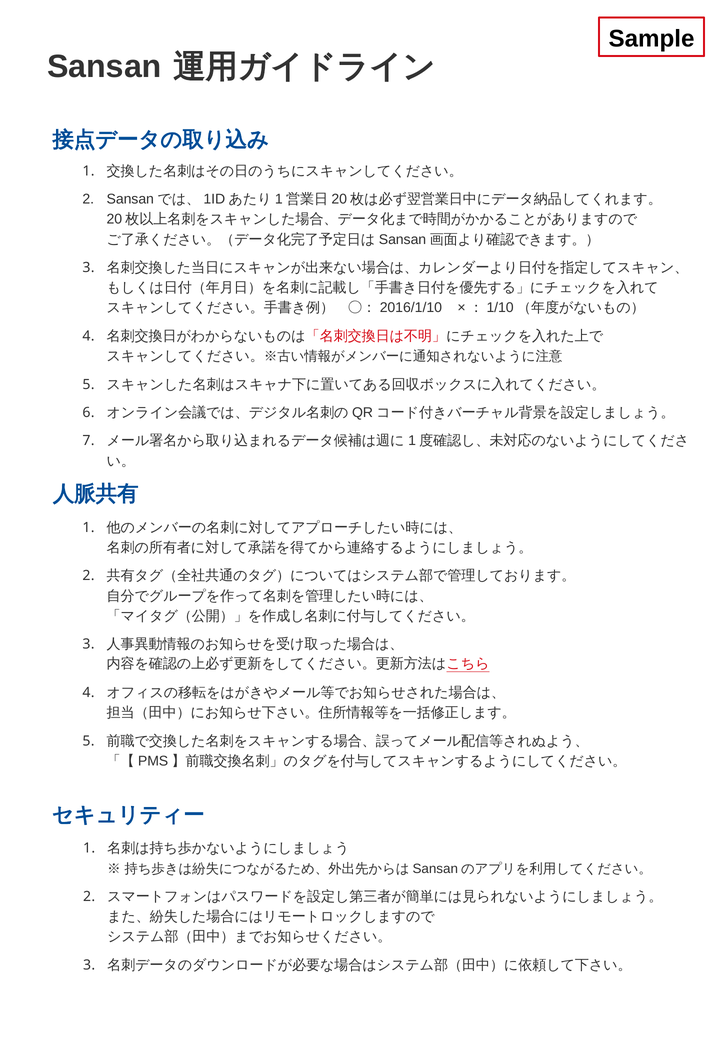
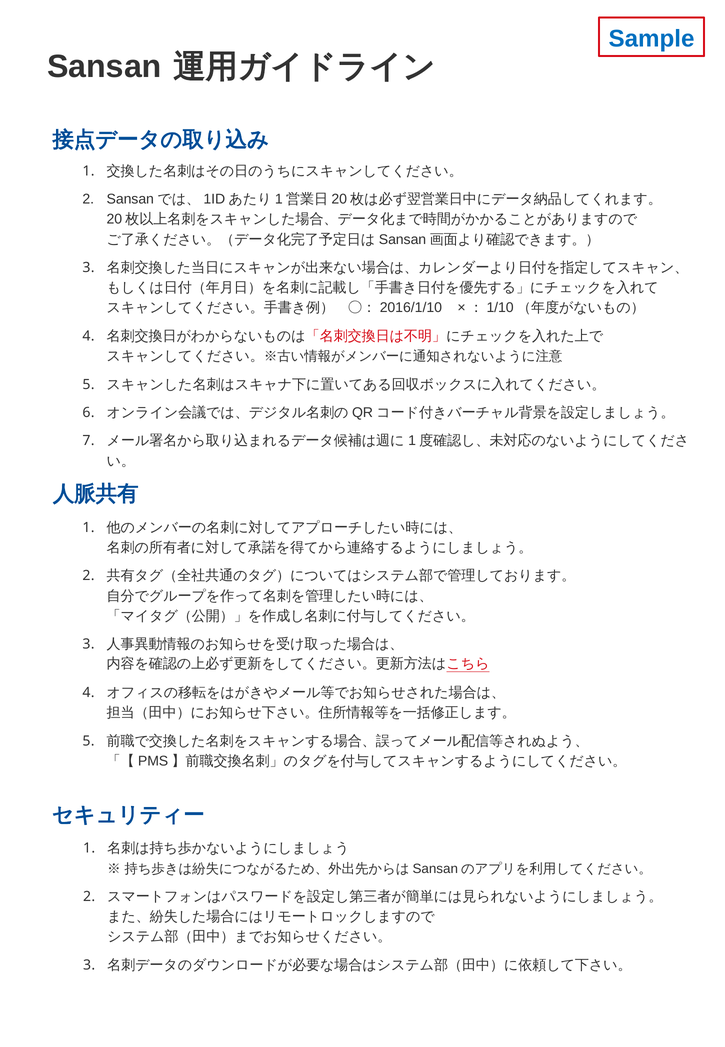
Sample colour: black -> blue (652, 39)
